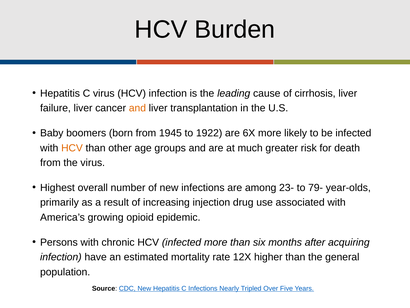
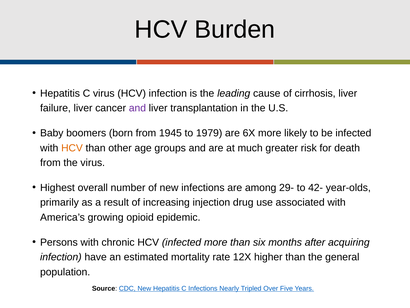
and colour: orange -> purple (137, 108)
1922: 1922 -> 1979 (209, 133)
23-: 23- -> 29- (287, 187)
79-: 79- -> 42- (316, 187)
